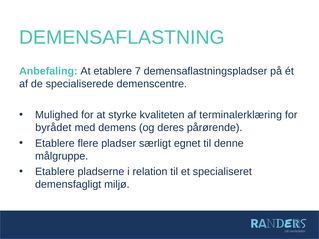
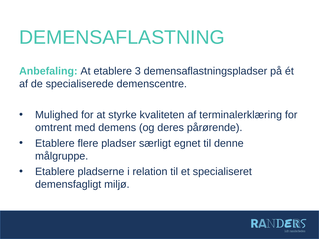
7: 7 -> 3 (138, 71)
byrådet: byrådet -> omtrent (53, 128)
